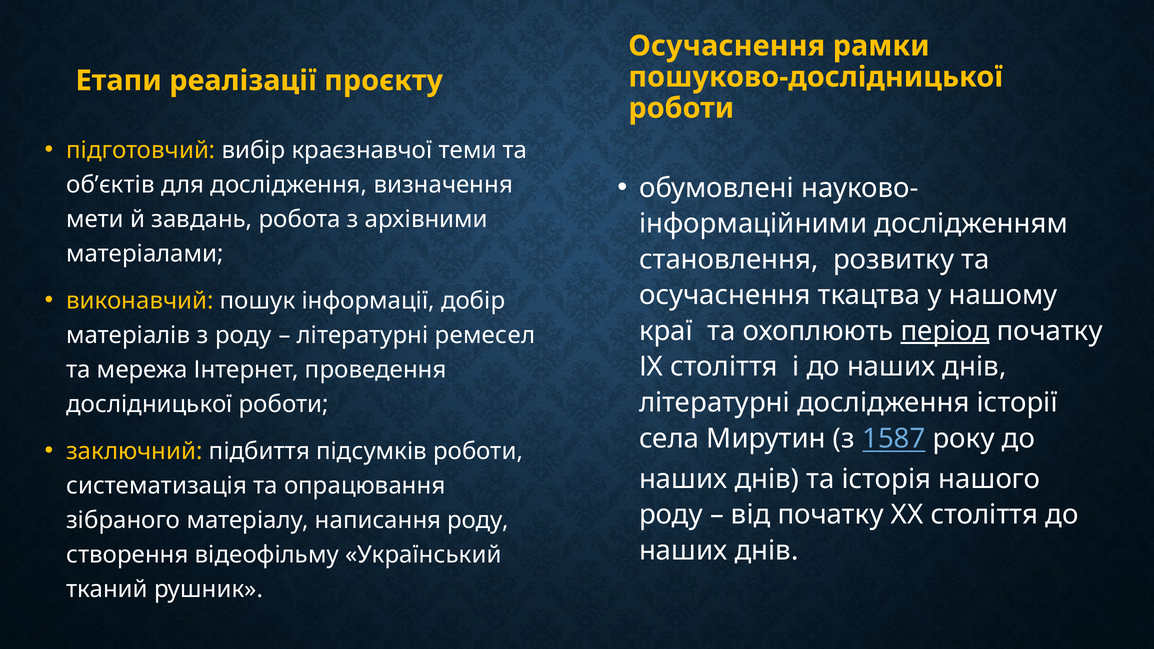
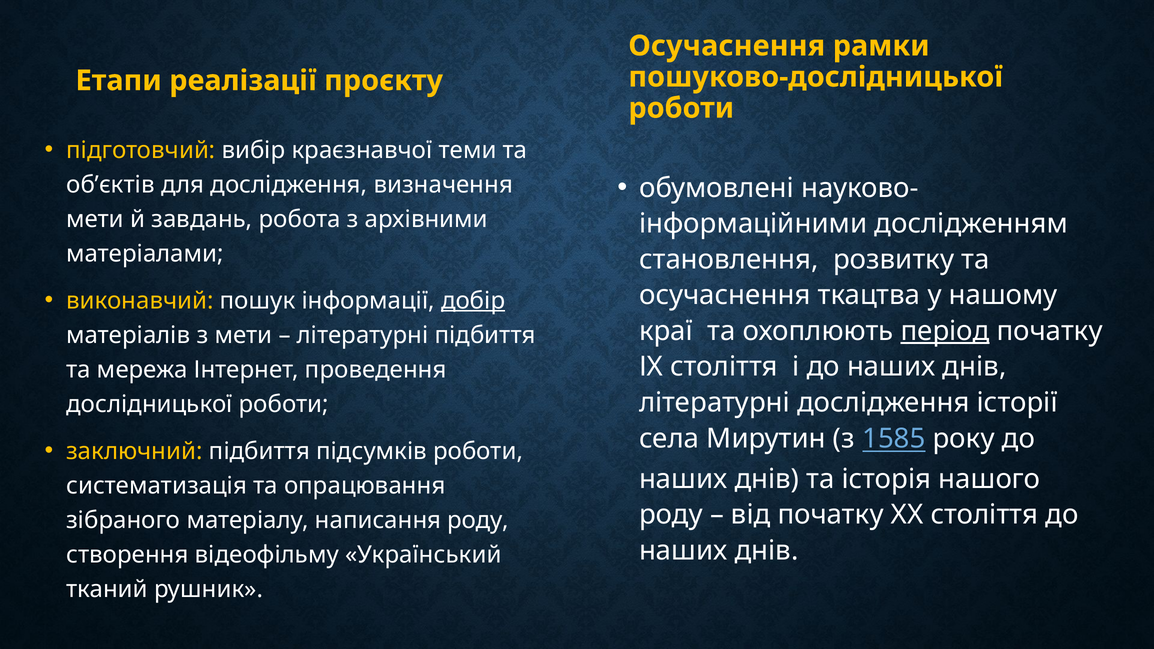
добір underline: none -> present (473, 301)
з роду: роду -> мети (243, 335)
літературні ремесел: ремесел -> підбиття (485, 335)
1587: 1587 -> 1585 (894, 439)
